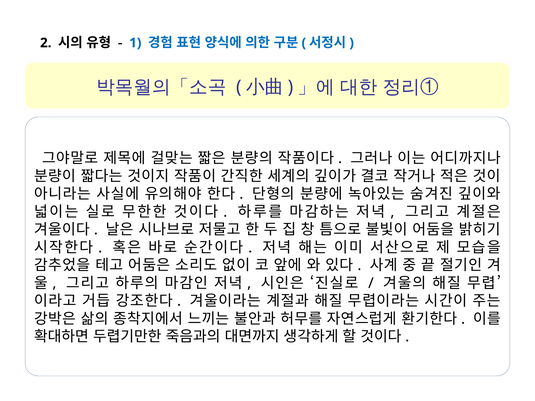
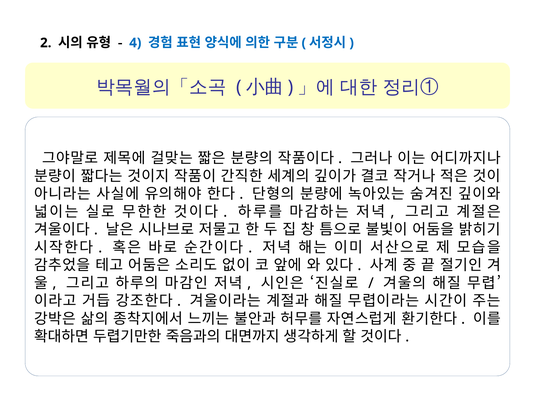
1: 1 -> 4 (135, 43)
